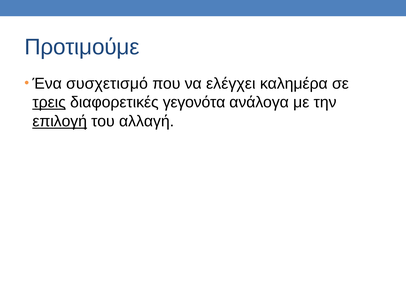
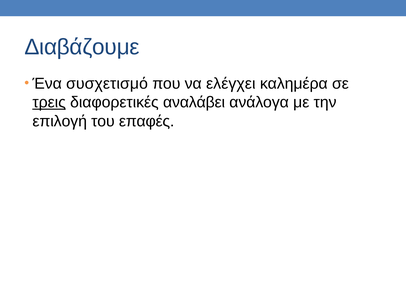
Προτιμούμε: Προτιμούμε -> Διαβάζουμε (82, 47)
γεγονότα: γεγονότα -> αναλάβει (194, 103)
επιλογή underline: present -> none (60, 122)
αλλαγή: αλλαγή -> επαφές (147, 122)
